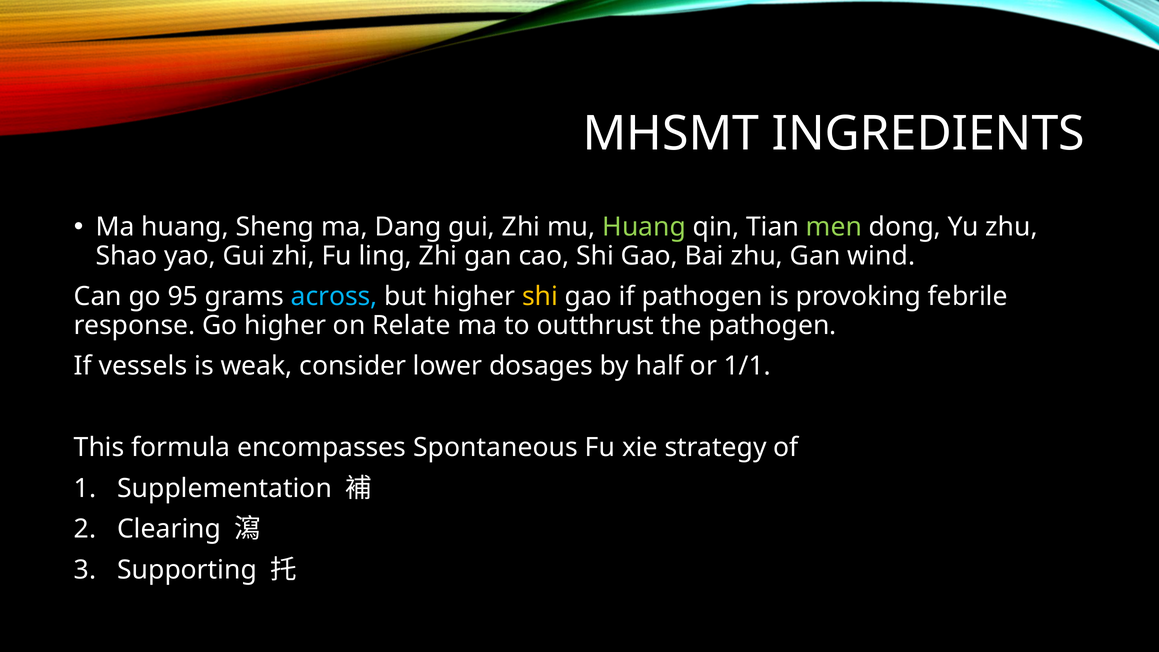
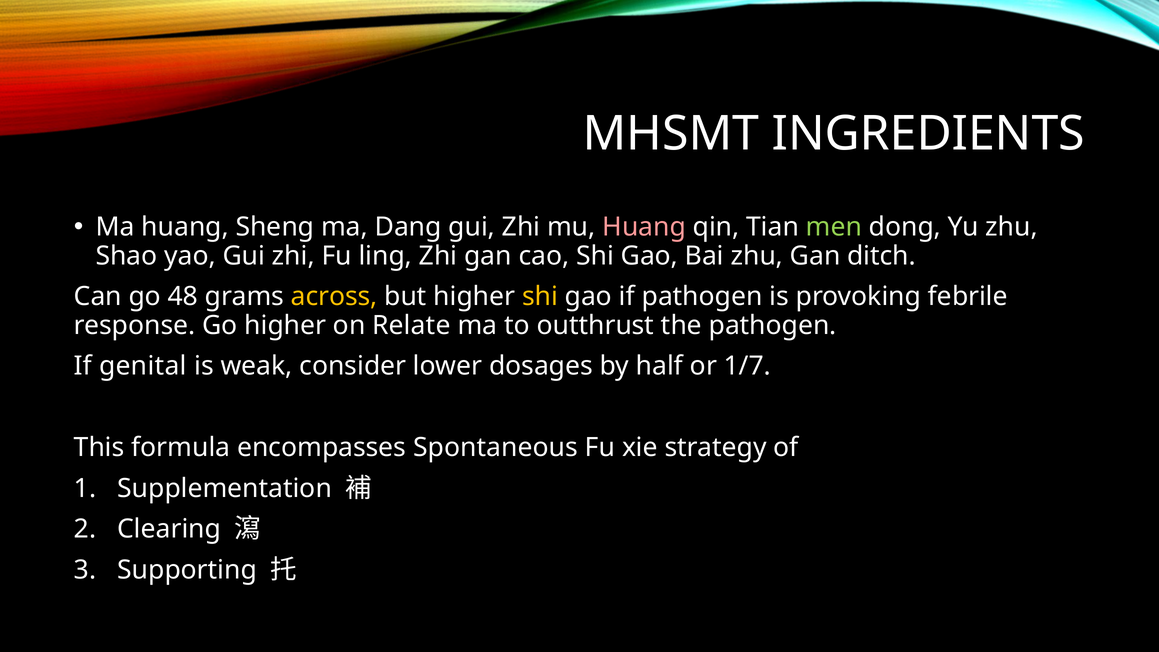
Huang colour: light green -> pink (644, 227)
wind: wind -> ditch (881, 256)
95: 95 -> 48 (183, 297)
across colour: light blue -> yellow (334, 297)
vessels: vessels -> genital (143, 366)
1/1: 1/1 -> 1/7 (747, 366)
